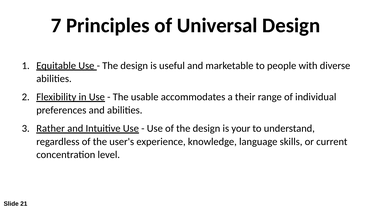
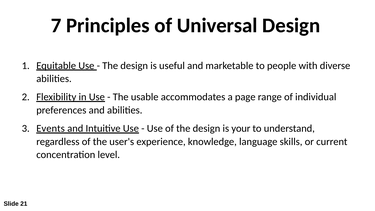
their: their -> page (245, 97)
Rather: Rather -> Events (51, 128)
